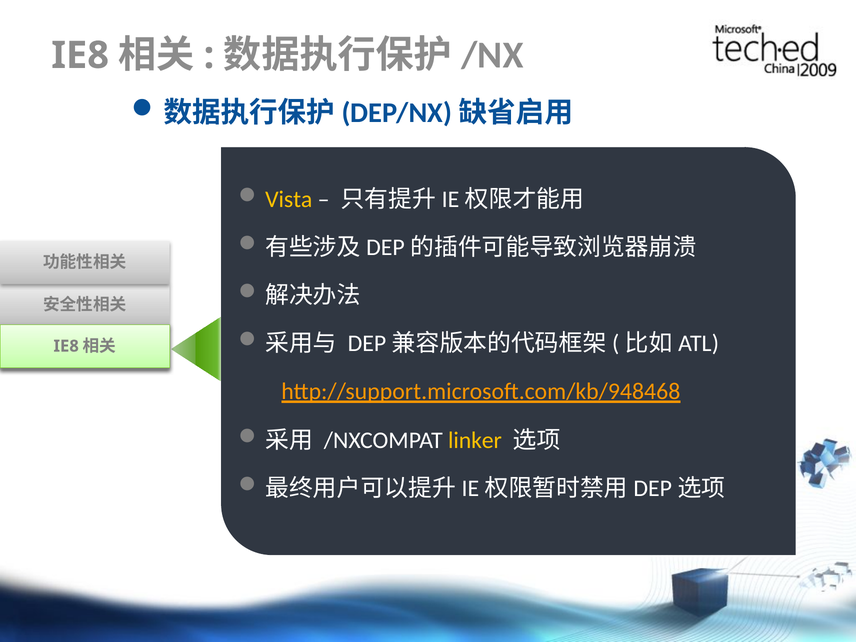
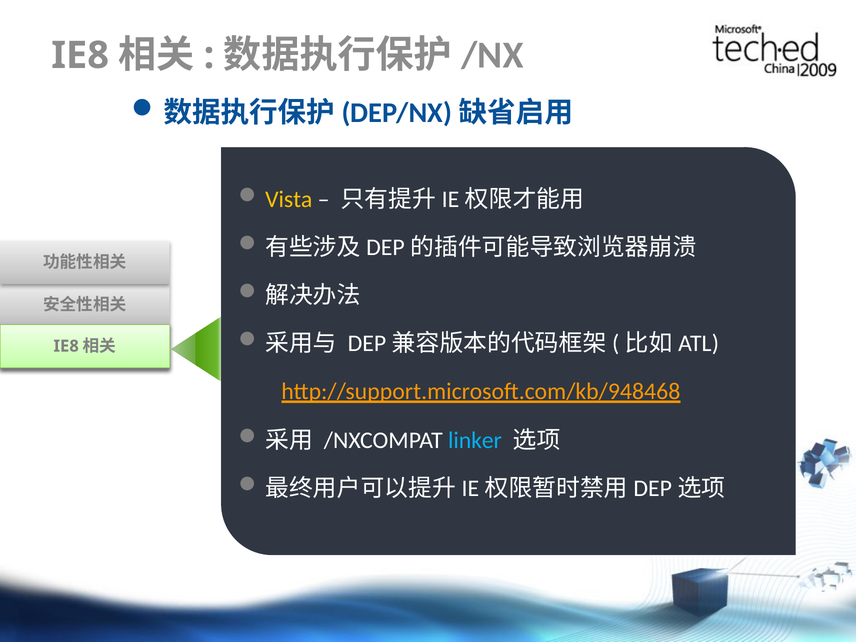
linker colour: yellow -> light blue (475, 440)
